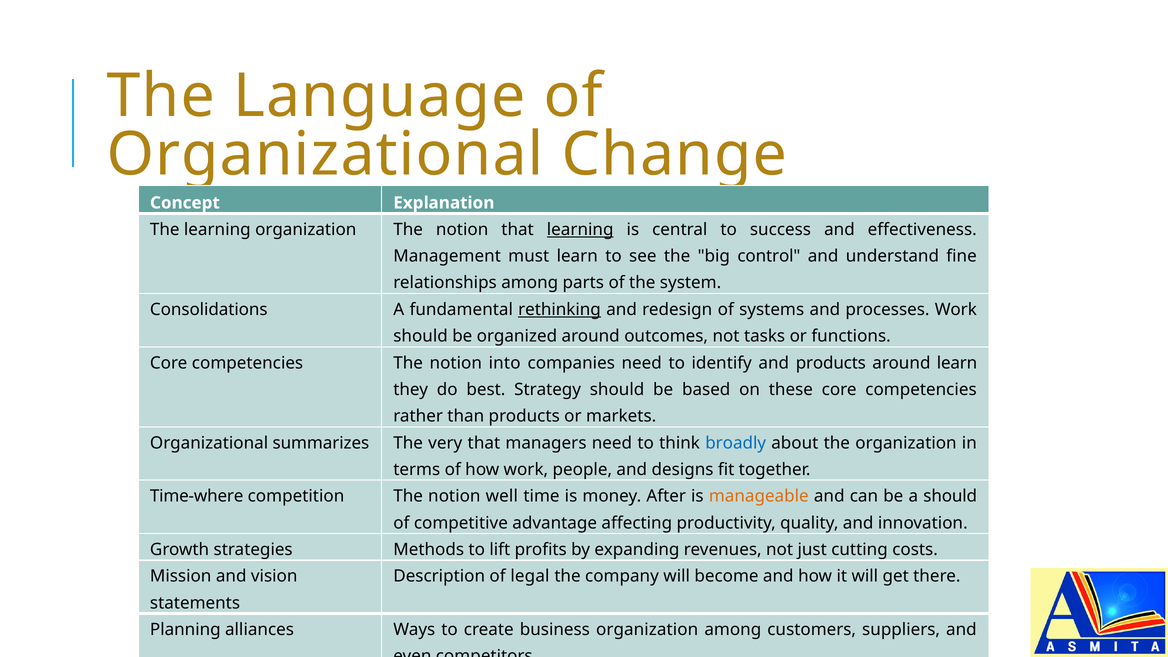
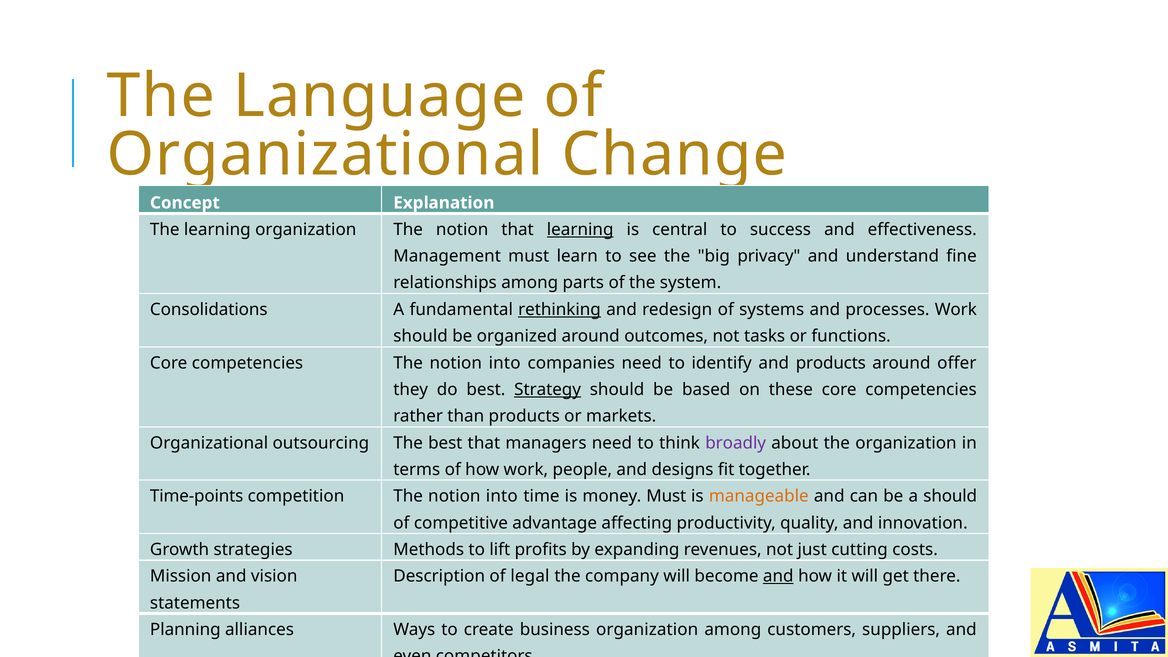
control: control -> privacy (769, 256)
around learn: learn -> offer (957, 363)
Strategy underline: none -> present (548, 390)
summarizes: summarizes -> outsourcing (321, 443)
The very: very -> best (445, 443)
broadly colour: blue -> purple (736, 443)
Time-where: Time-where -> Time-points (197, 496)
competition The notion well: well -> into (502, 496)
money After: After -> Must (666, 496)
and underline: none -> present (778, 576)
